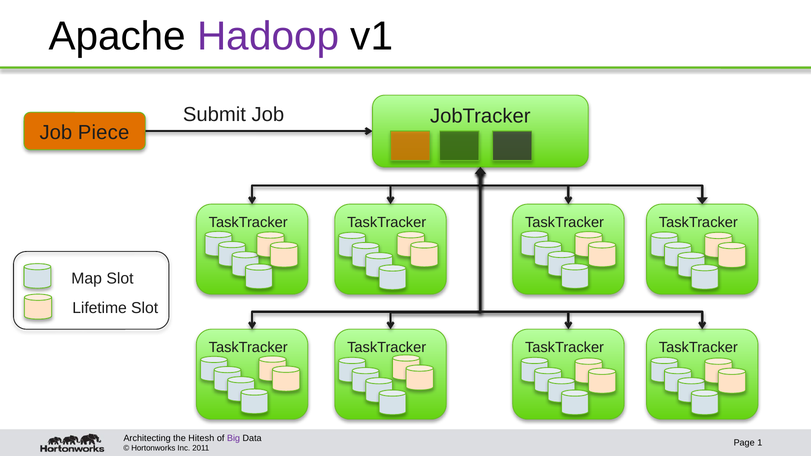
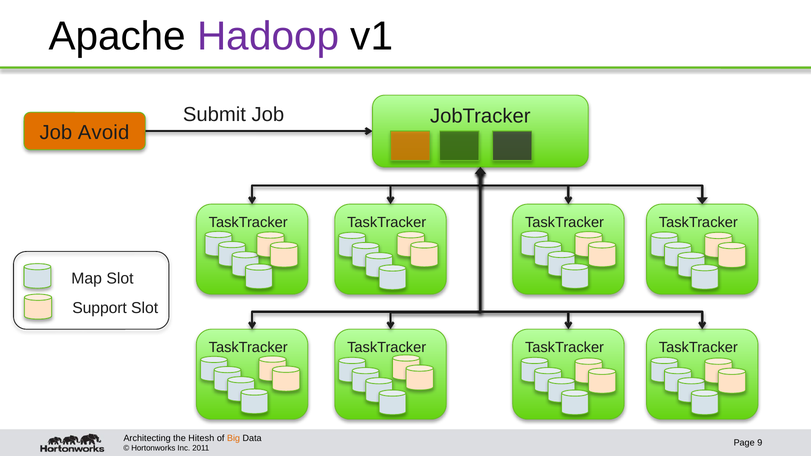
Piece: Piece -> Avoid (104, 132)
Lifetime: Lifetime -> Support (100, 308)
Big colour: purple -> orange (234, 439)
1: 1 -> 9 (760, 443)
